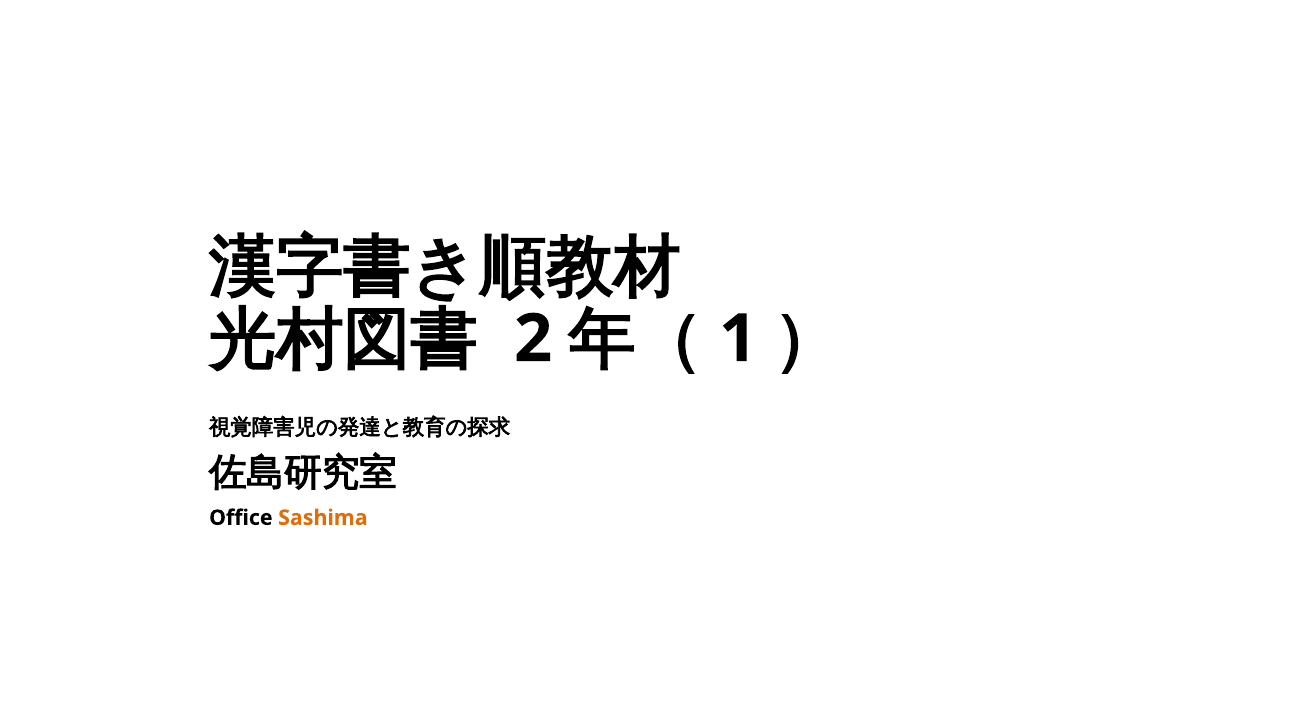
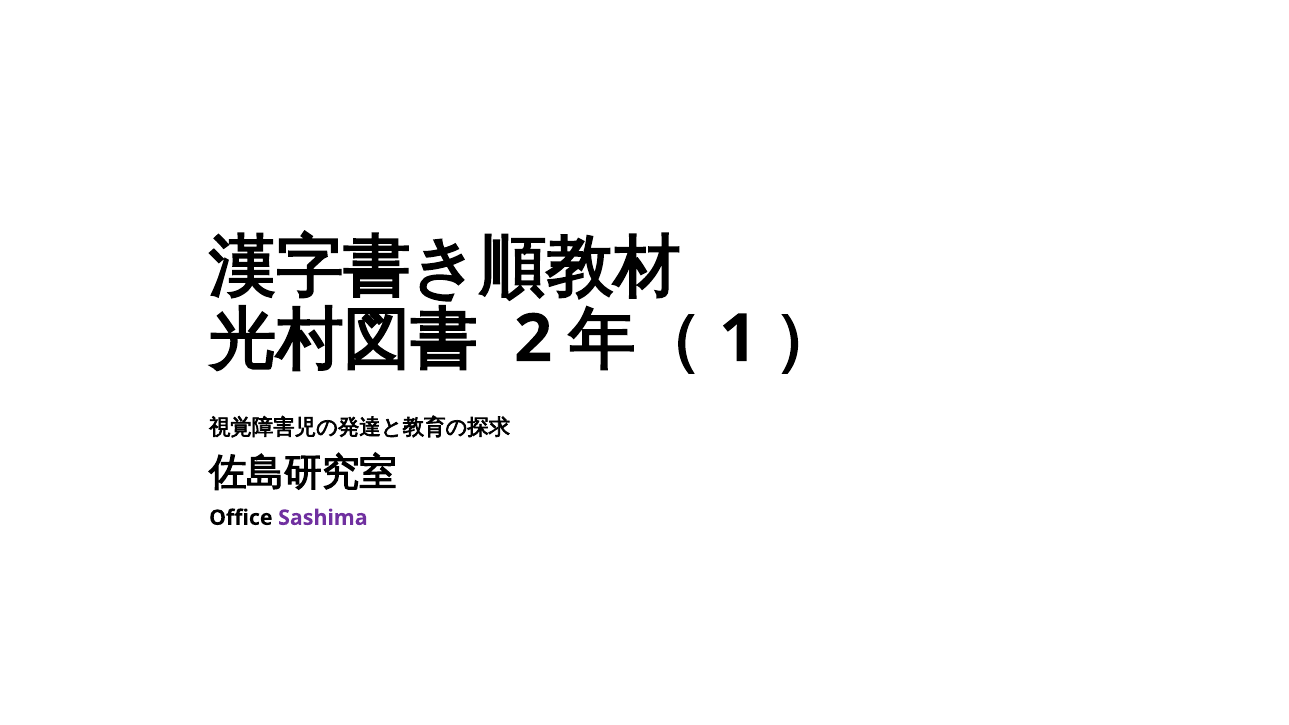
Sashima colour: orange -> purple (323, 518)
